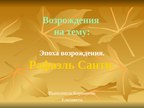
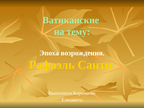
Возрождения: Возрождения -> Ватиканские (71, 20)
